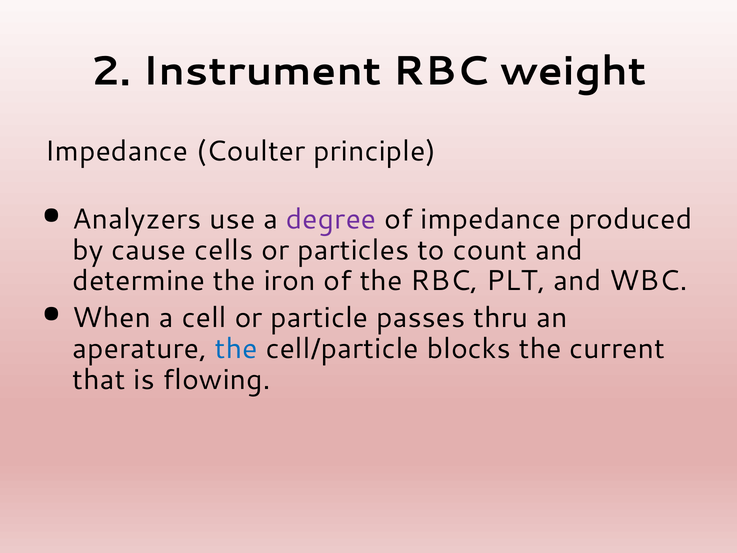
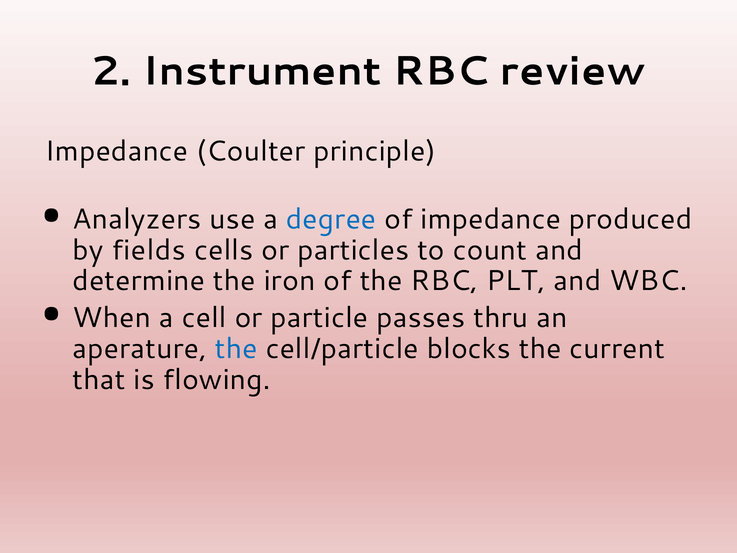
weight: weight -> review (573, 71)
degree colour: purple -> blue (331, 219)
cause: cause -> fields (149, 250)
